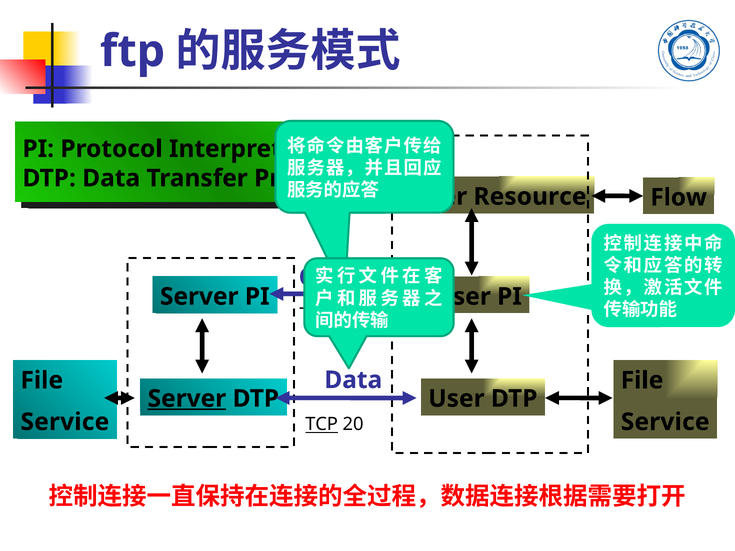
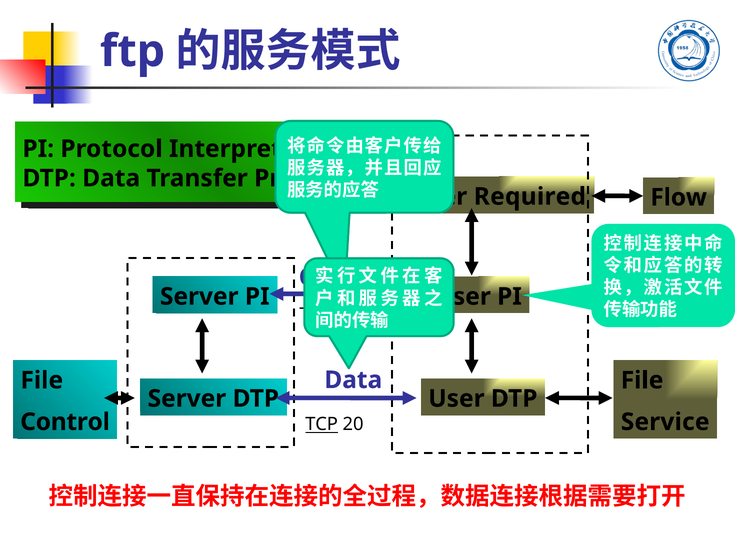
Resource: Resource -> Required (530, 197)
Server underline: present -> none (187, 399)
Service: Service -> Control (65, 422)
